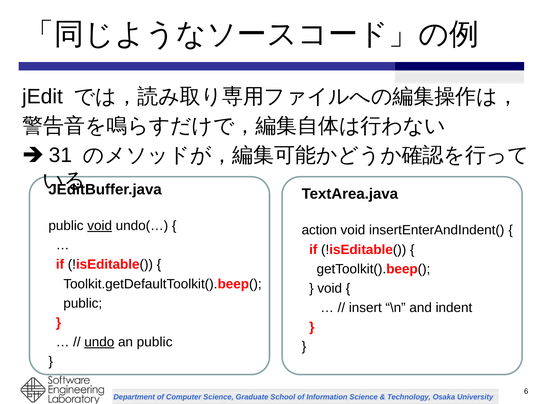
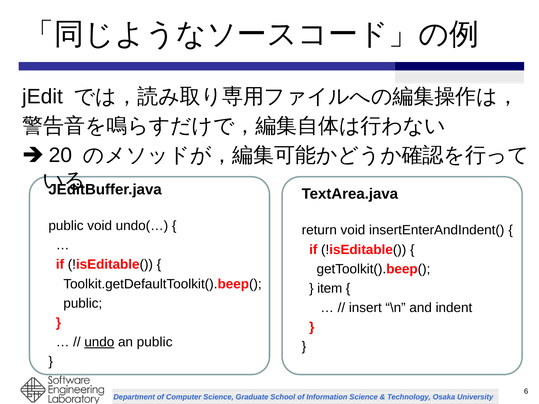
31: 31 -> 20 (61, 155)
void underline: present -> none (100, 226)
action: action -> return (319, 230)
void: void -> item (330, 289)
